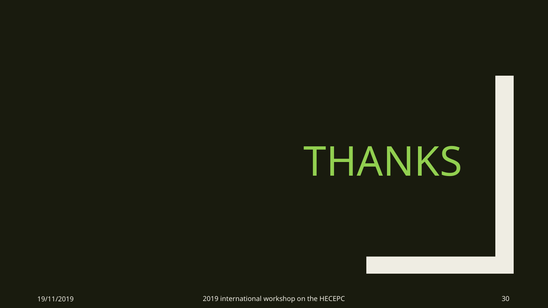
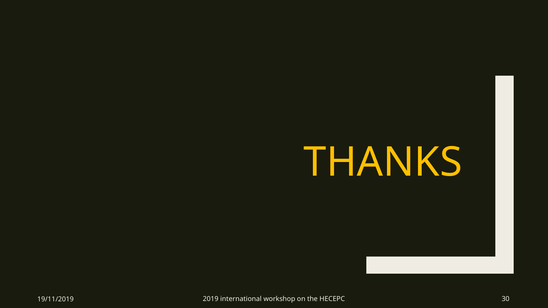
THANKS colour: light green -> yellow (383, 162)
